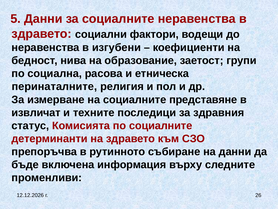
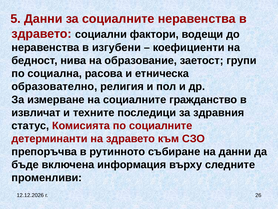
перинаталните: перинаталните -> образователно (54, 86)
представяне: представяне -> гражданство (203, 99)
